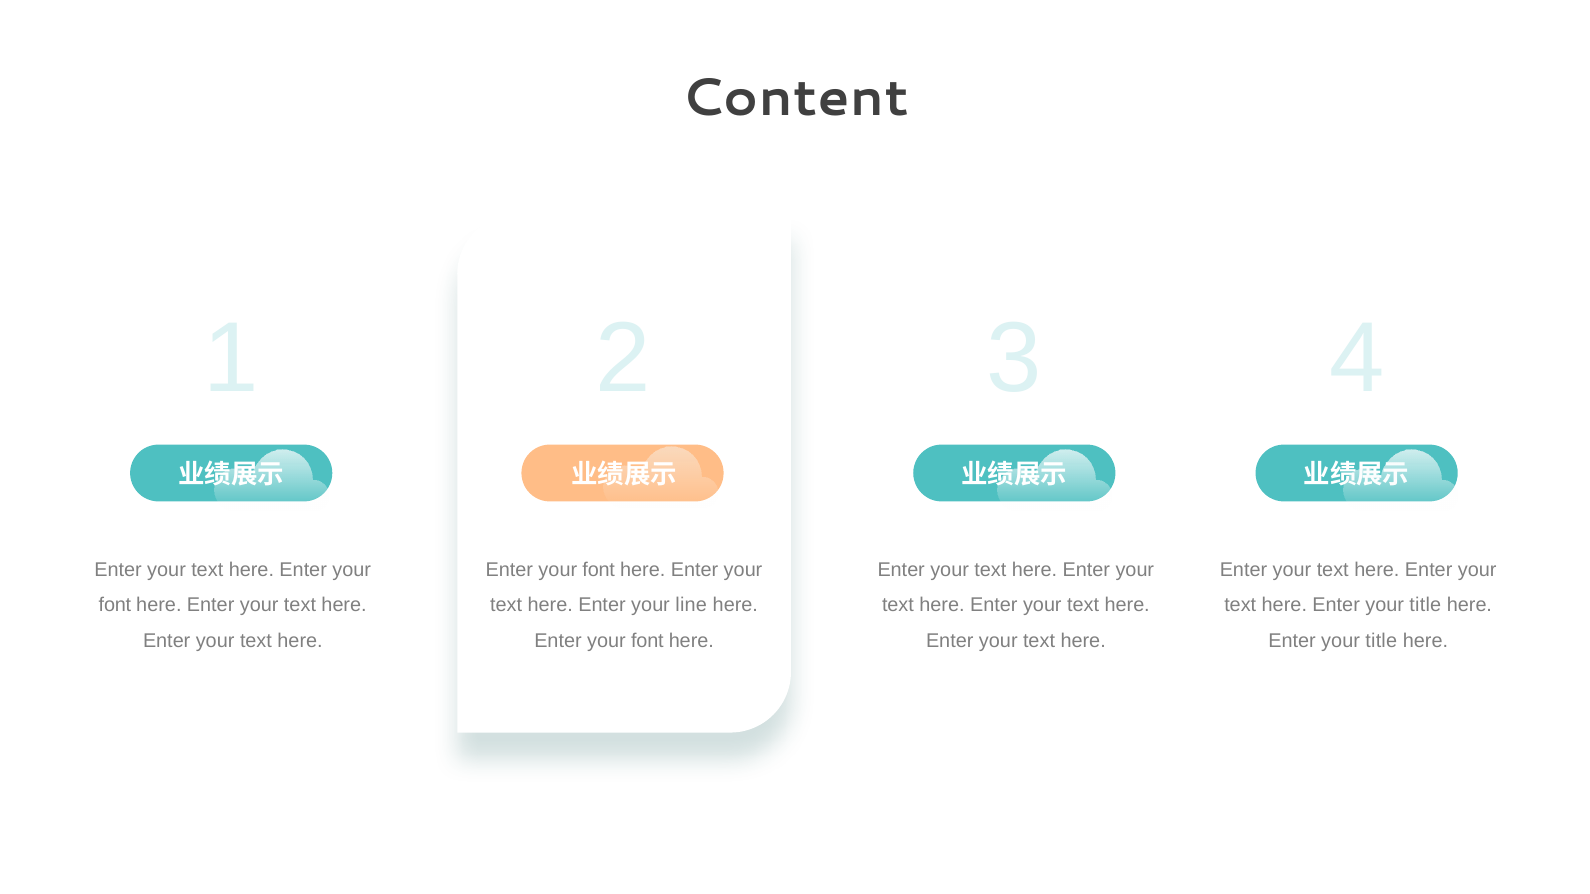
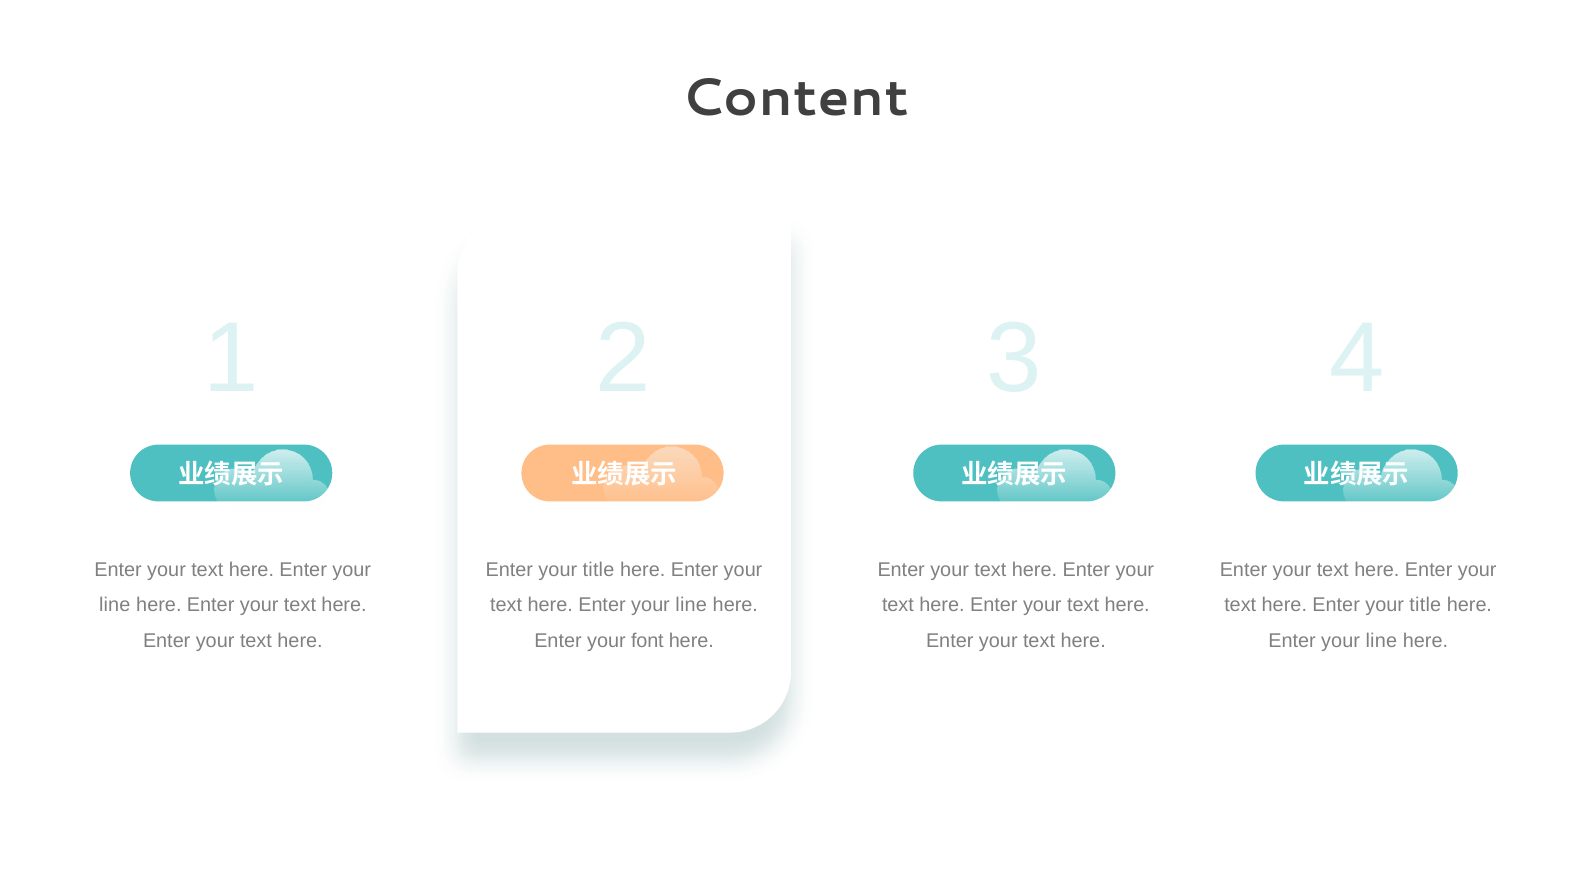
font: font -> title (599, 570)
font: font -> line (115, 606)
title: title -> line (1381, 641)
